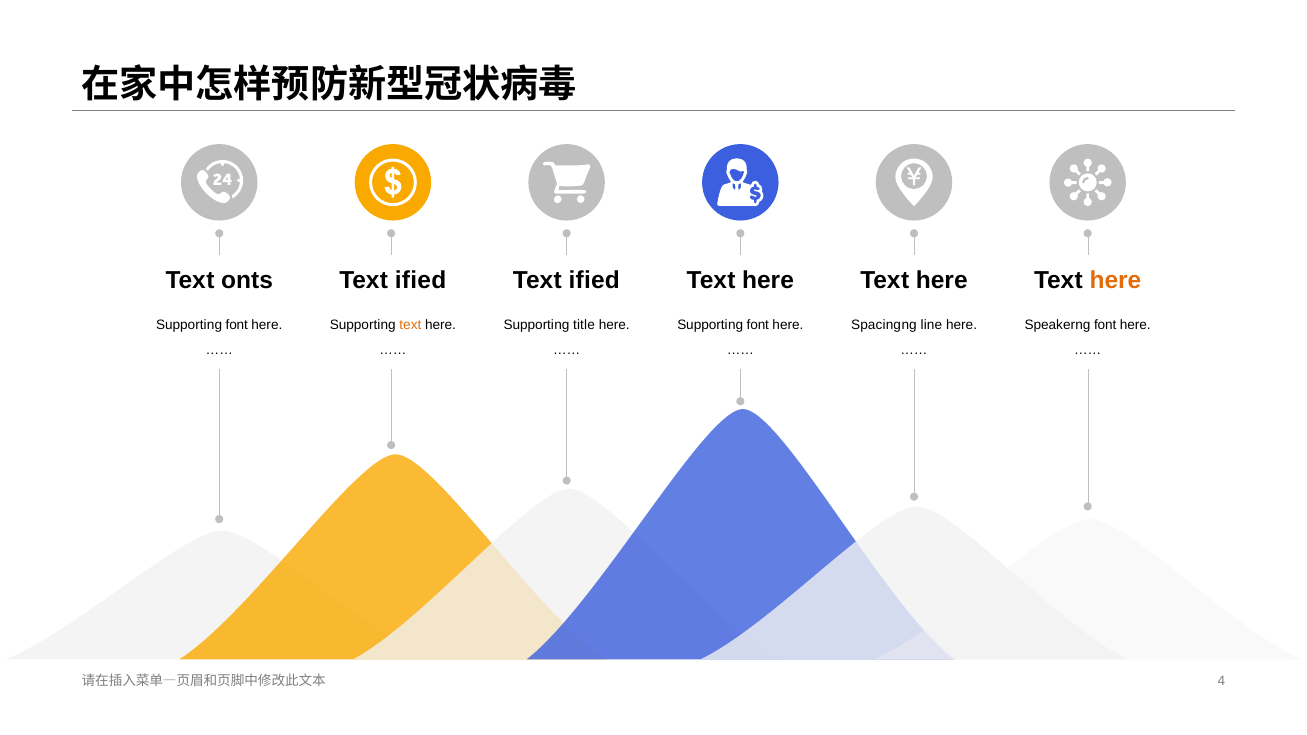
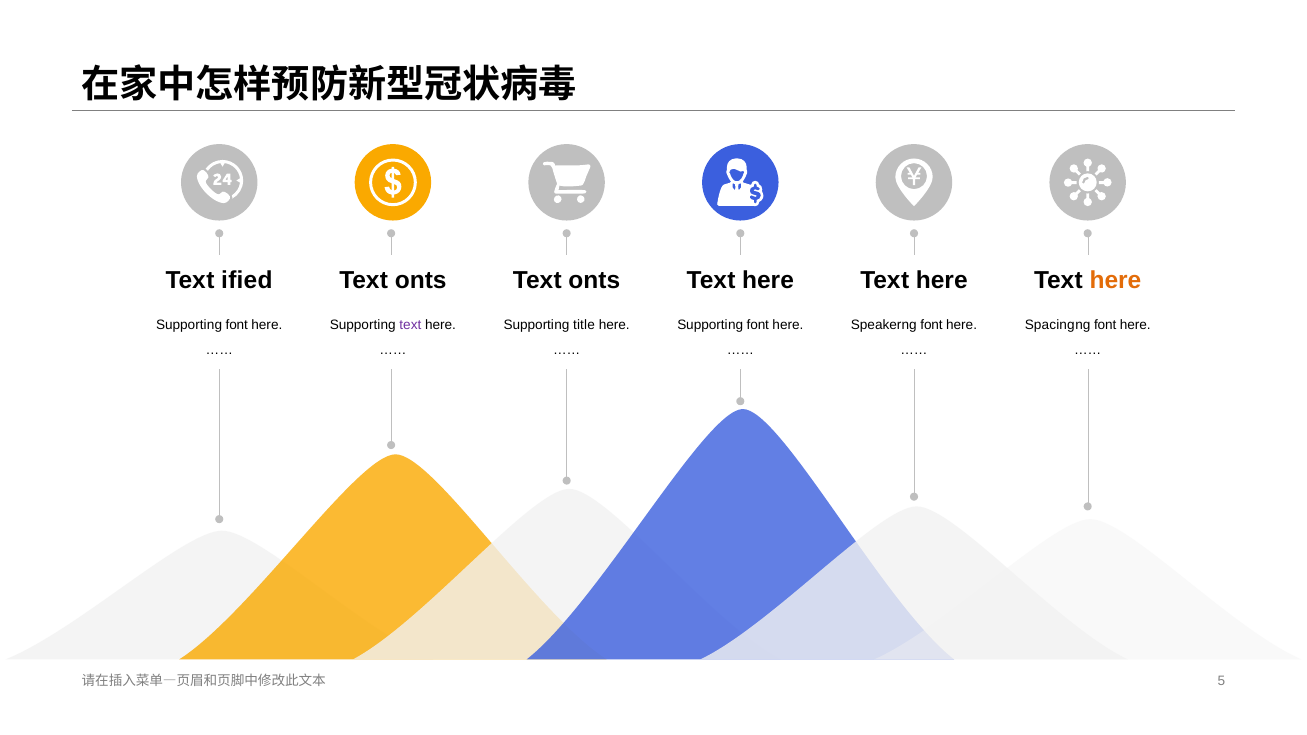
onts: onts -> ified (247, 281)
ified: ified -> onts (421, 281)
ified: ified -> onts (594, 281)
text colour: orange -> purple (410, 325)
Spacing: Spacing -> Speaker (876, 325)
line: line -> font (932, 325)
Speaker: Speaker -> Spacing (1050, 325)
4: 4 -> 5 (1221, 681)
